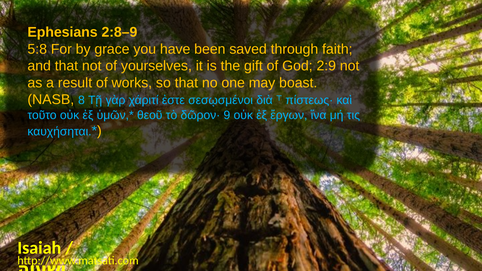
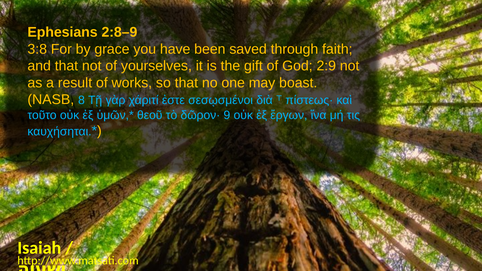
5:8: 5:8 -> 3:8 (37, 49)
